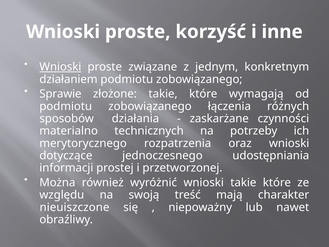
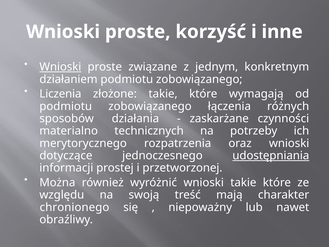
Sprawie: Sprawie -> Liczenia (60, 94)
udostępniania underline: none -> present (271, 155)
nieuiszczone: nieuiszczone -> chronionego (74, 207)
